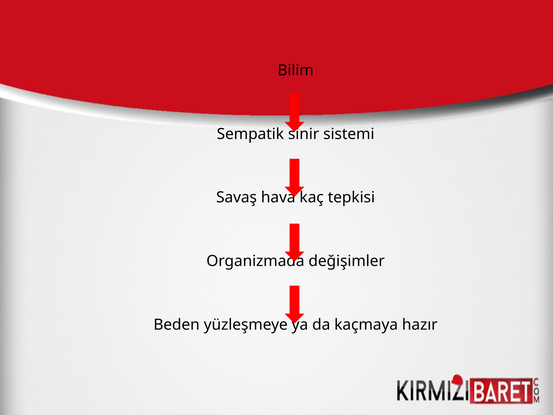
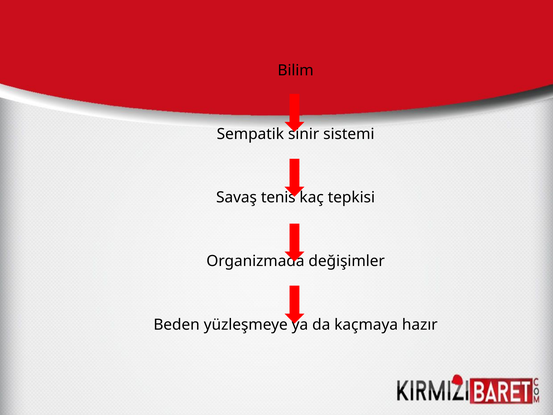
hava: hava -> tenis (278, 197)
